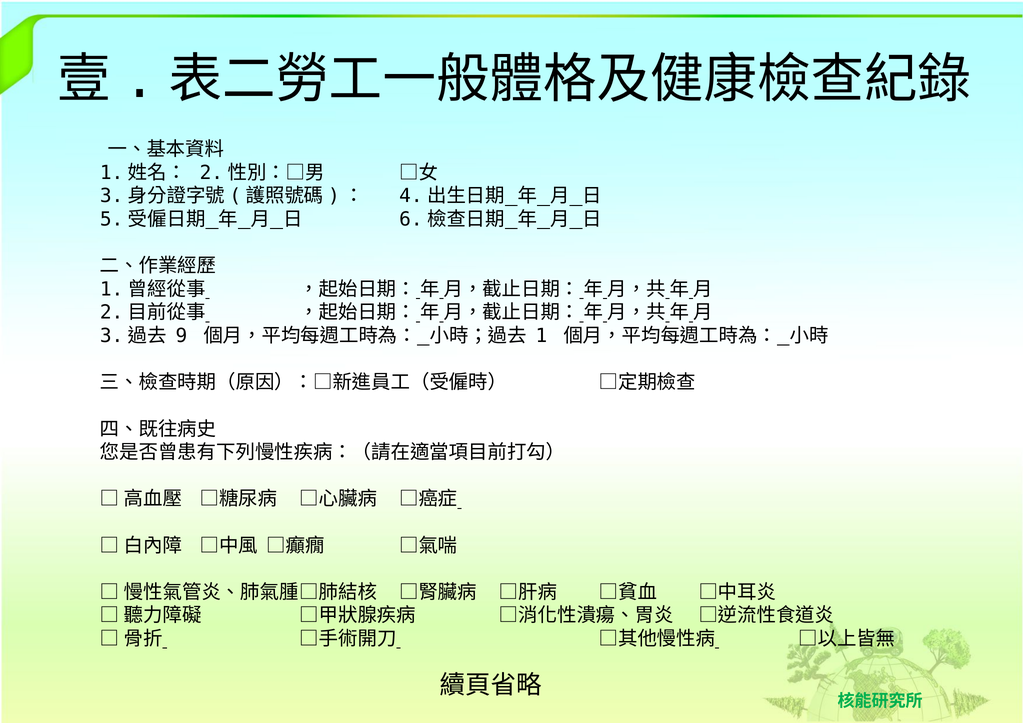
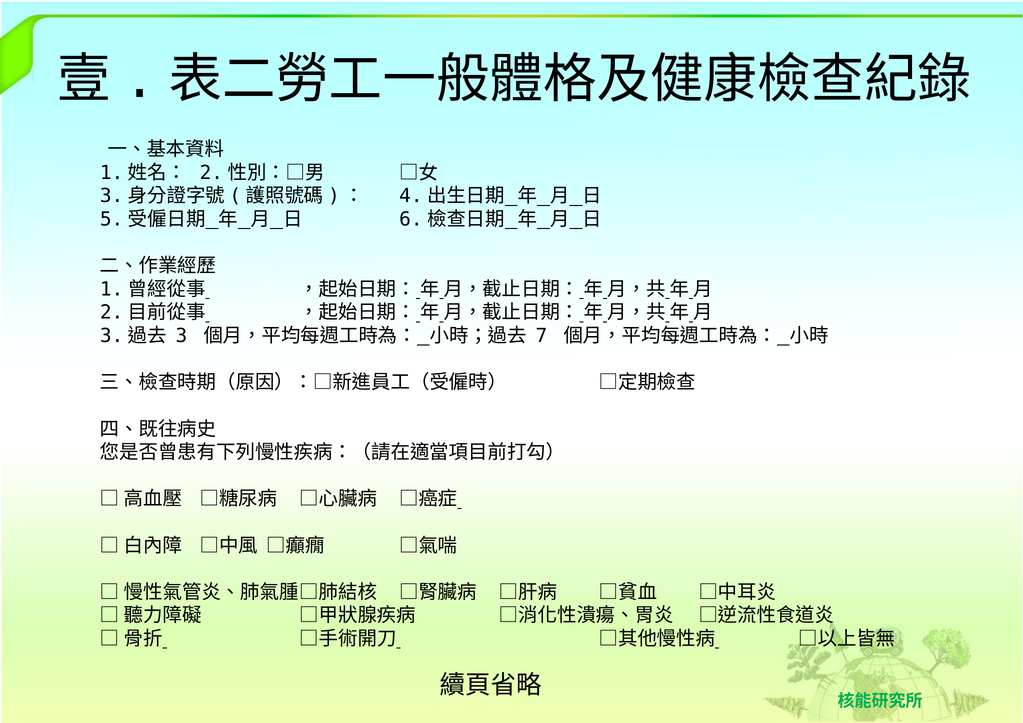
9: 9 -> 3 (181, 336)
1: 1 -> 7 (541, 336)
